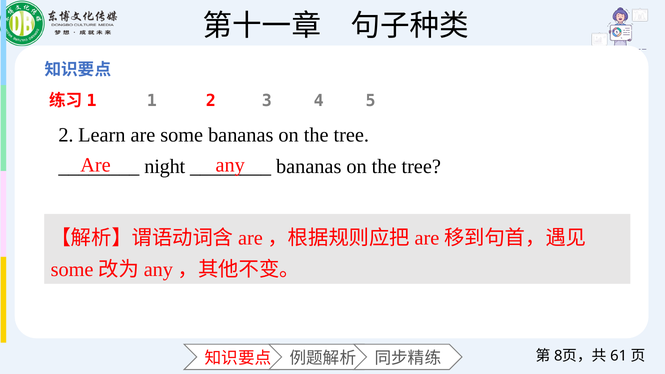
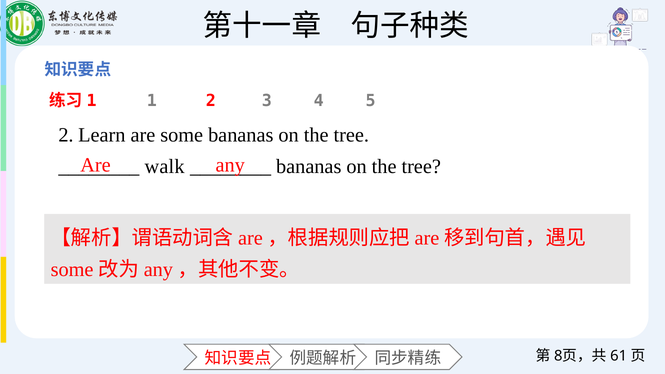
night: night -> walk (165, 167)
